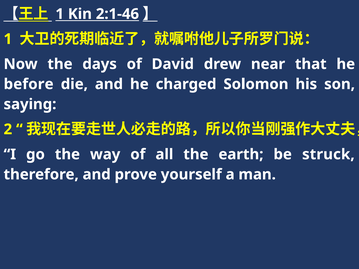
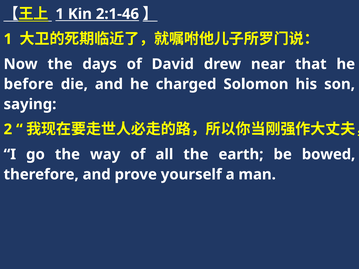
struck: struck -> bowed (329, 155)
